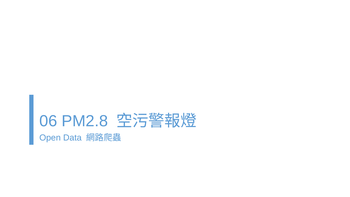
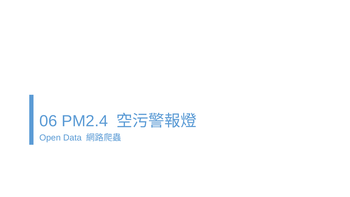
PM2.8: PM2.8 -> PM2.4 (85, 121)
